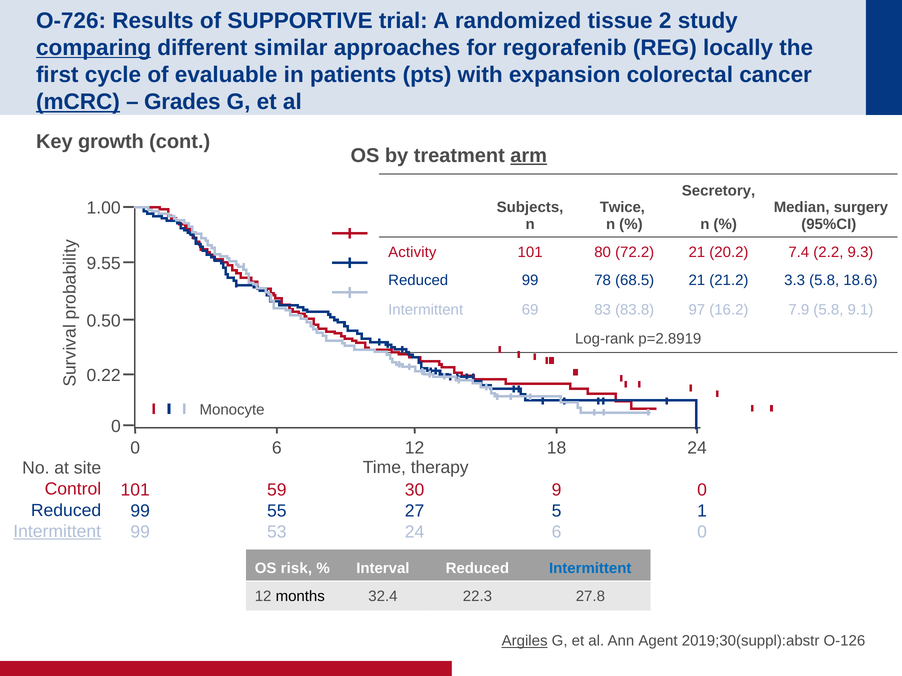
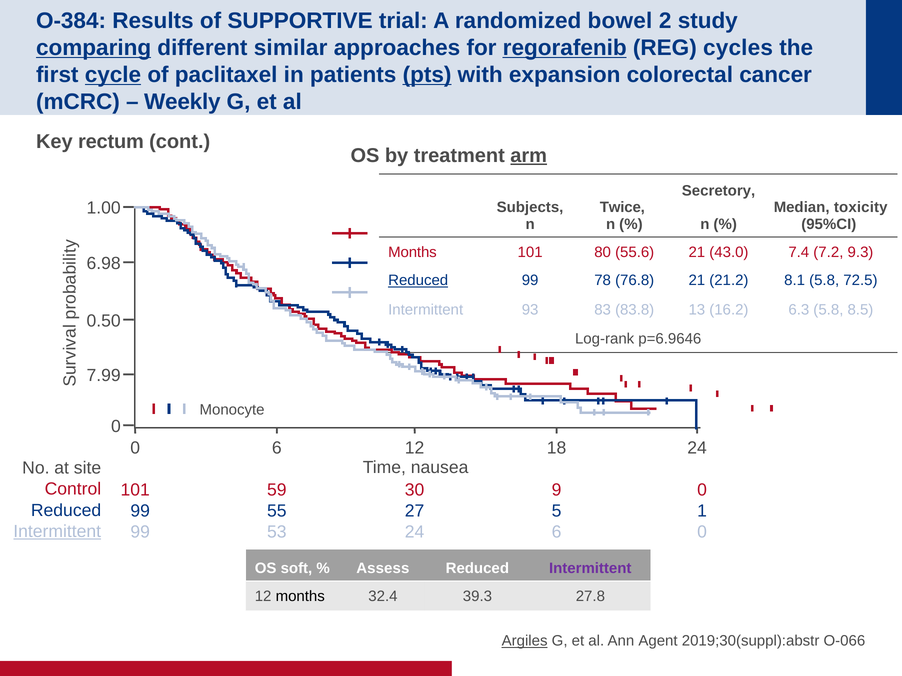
O-726: O-726 -> O-384 (71, 21)
tissue: tissue -> bowel (620, 21)
regorafenib underline: none -> present (565, 48)
locally: locally -> cycles (738, 48)
cycle underline: none -> present (113, 75)
evaluable: evaluable -> paclitaxel (226, 75)
pts underline: none -> present (427, 75)
mCRC underline: present -> none (78, 102)
Grades: Grades -> Weekly (182, 102)
growth: growth -> rectum (111, 142)
surgery: surgery -> toxicity (861, 208)
Activity: Activity -> Months (412, 252)
72.2: 72.2 -> 55.6 (635, 252)
20.2: 20.2 -> 43.0 (729, 252)
2.2: 2.2 -> 7.2 (828, 252)
9.55: 9.55 -> 6.98 (104, 264)
Reduced underline: none -> present (418, 281)
68.5: 68.5 -> 76.8 (635, 281)
3.3: 3.3 -> 8.1 (795, 281)
18.6: 18.6 -> 72.5 (860, 281)
69: 69 -> 93 (530, 310)
97: 97 -> 13 (697, 310)
7.9: 7.9 -> 6.3 (799, 310)
9.1: 9.1 -> 8.5 (860, 310)
p=2.8919: p=2.8919 -> p=6.9646 (670, 339)
0.22: 0.22 -> 7.99 (104, 376)
therapy: therapy -> nausea (440, 468)
risk: risk -> soft (296, 569)
Interval: Interval -> Assess (383, 569)
Intermittent colour: blue -> purple (590, 569)
22.3: 22.3 -> 39.3 (477, 597)
O-126: O-126 -> O-066 (844, 641)
